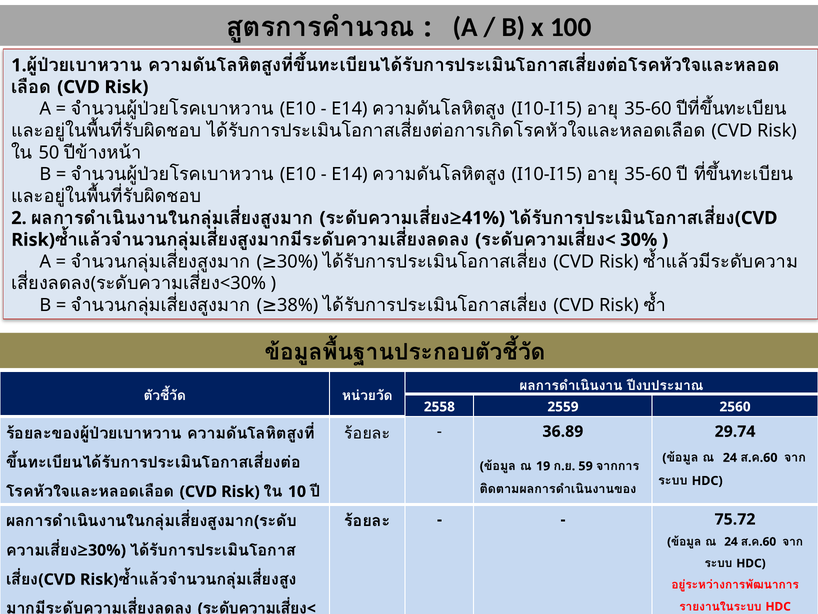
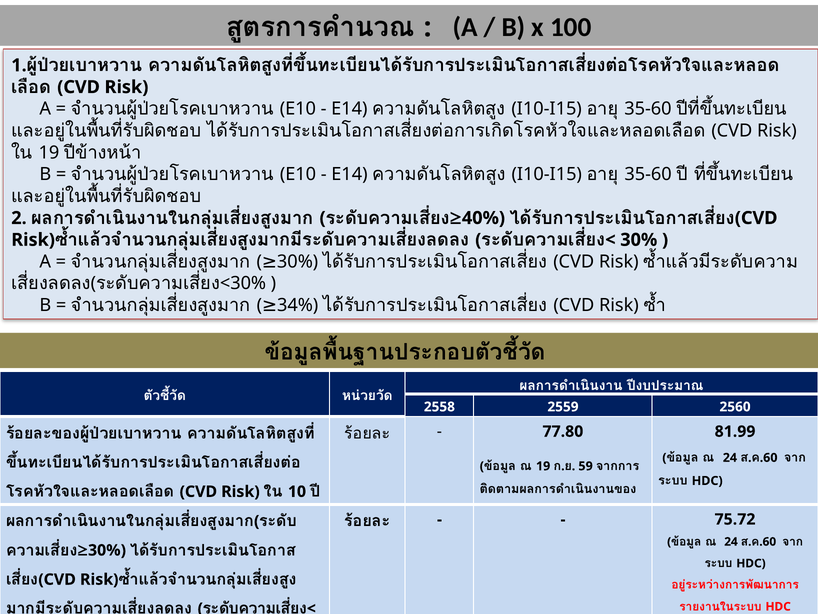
50: 50 -> 19 (49, 152)
41%: 41% -> 40% (483, 218)
38%: 38% -> 34% (298, 305)
29.74: 29.74 -> 81.99 (735, 431)
36.89: 36.89 -> 77.80 (563, 431)
